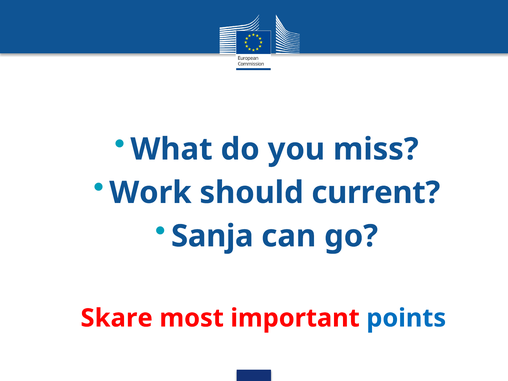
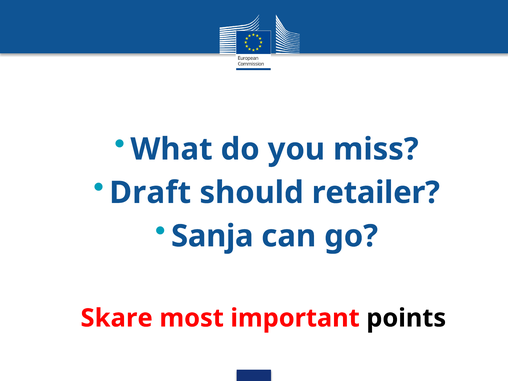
Work: Work -> Draft (150, 193)
current: current -> retailer (376, 193)
points colour: blue -> black (406, 318)
